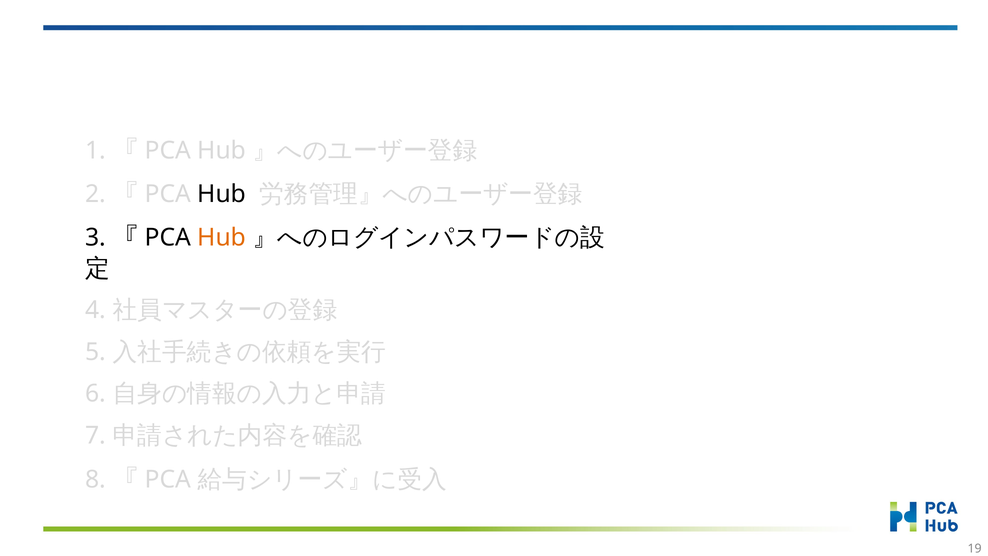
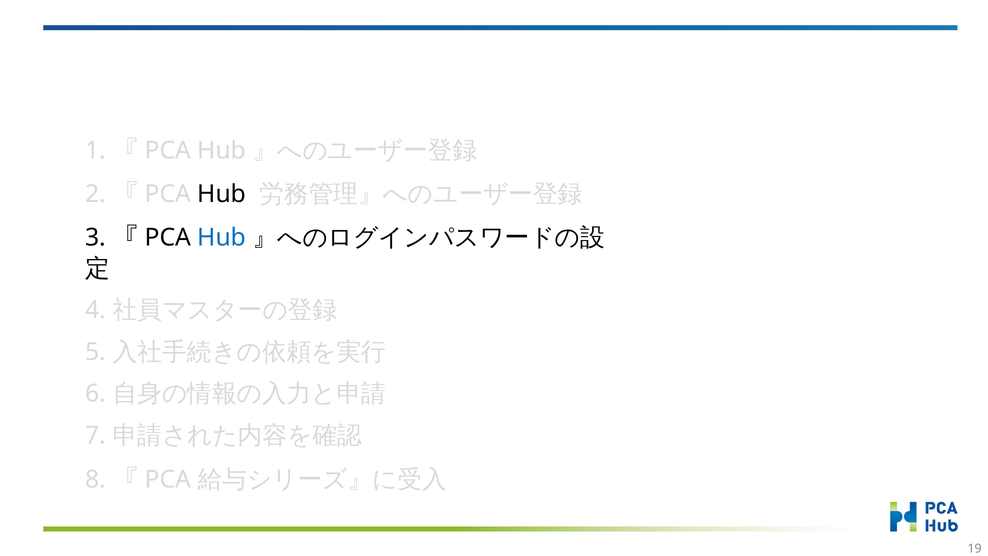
Hub colour: orange -> blue (222, 237)
